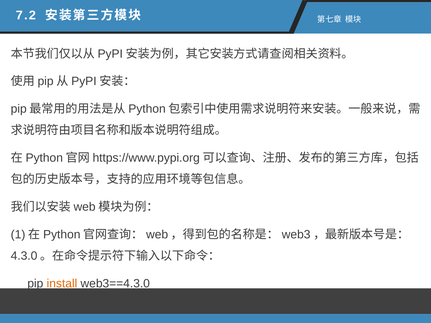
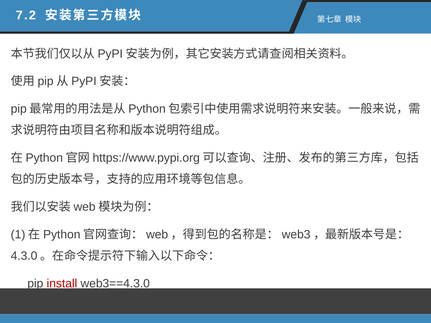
install colour: orange -> red (62, 284)
